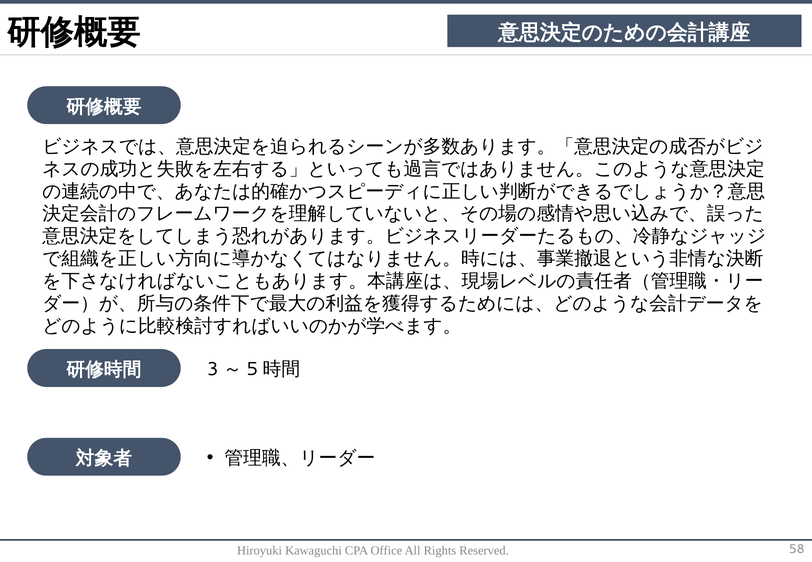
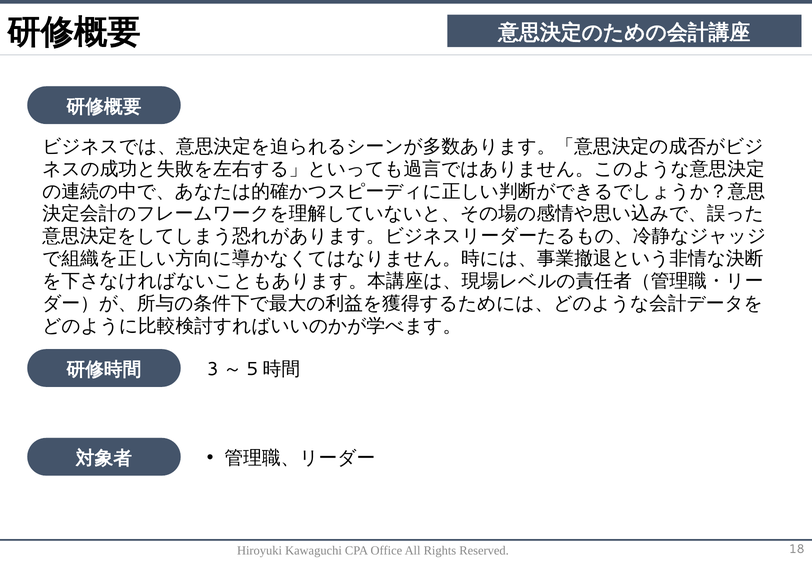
58: 58 -> 18 (797, 549)
